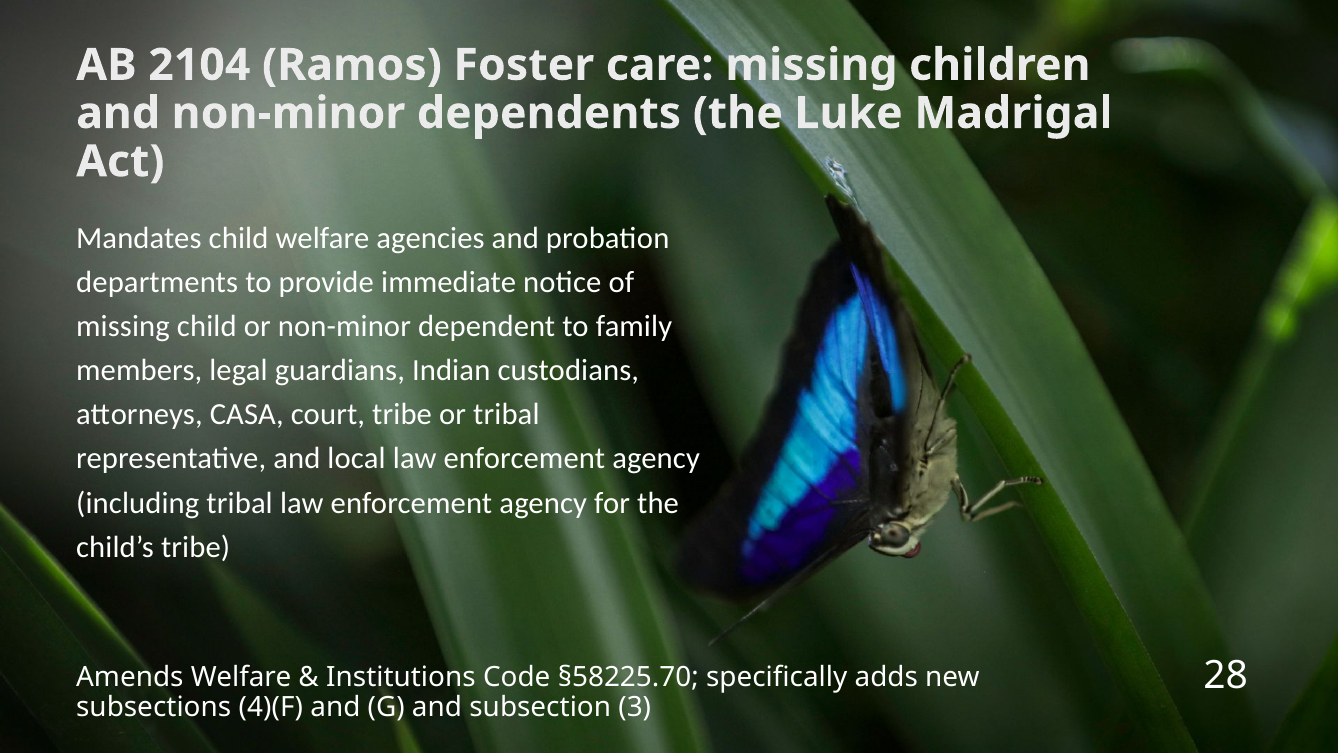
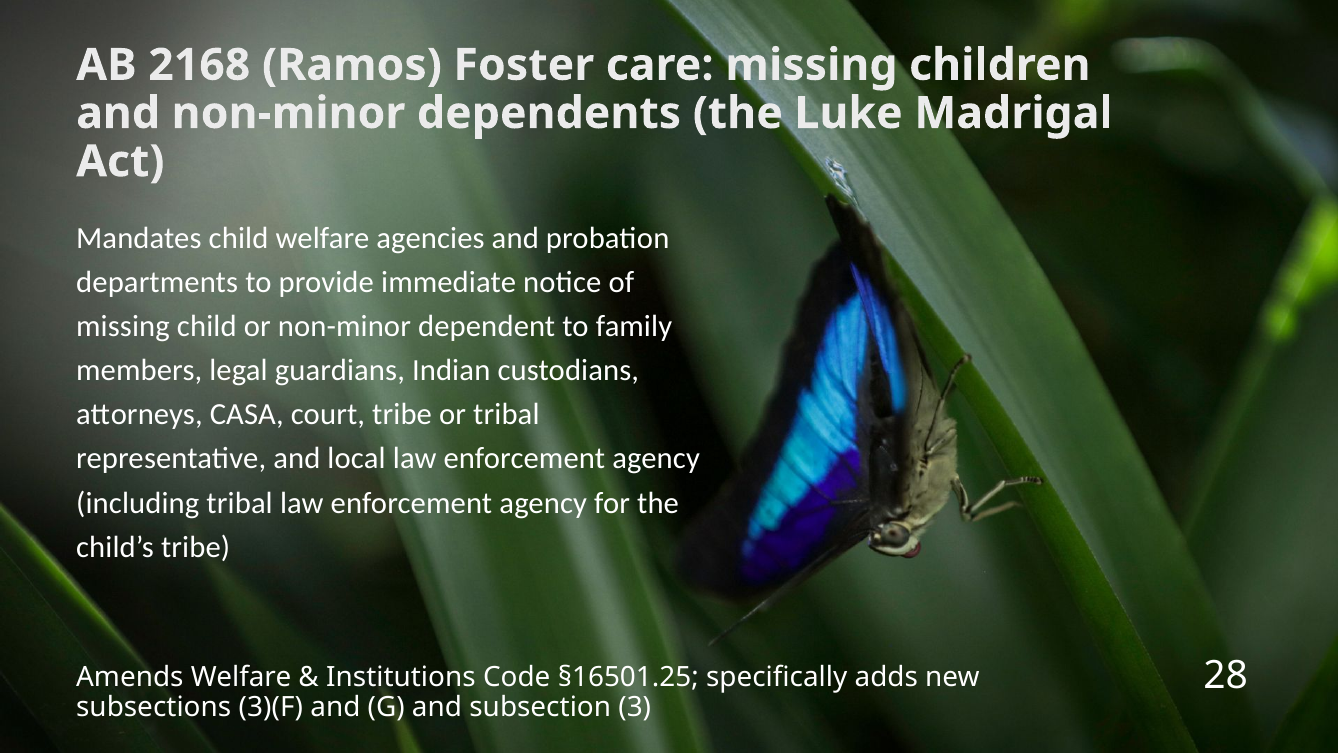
2104: 2104 -> 2168 (199, 65)
§58225.70: §58225.70 -> §16501.25 (628, 677)
4)(F: 4)(F -> 3)(F (271, 707)
